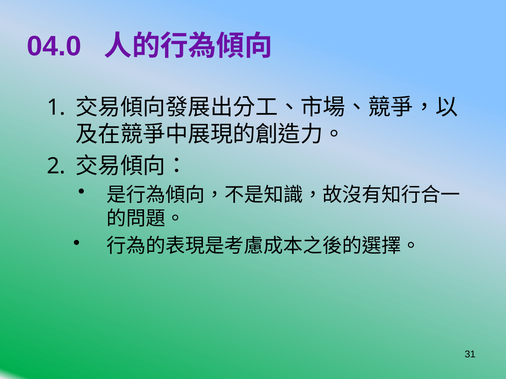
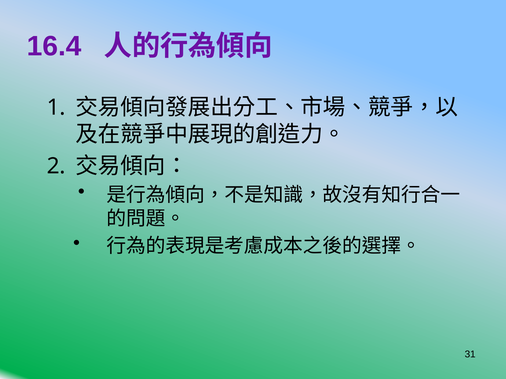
04.0: 04.0 -> 16.4 (54, 46)
